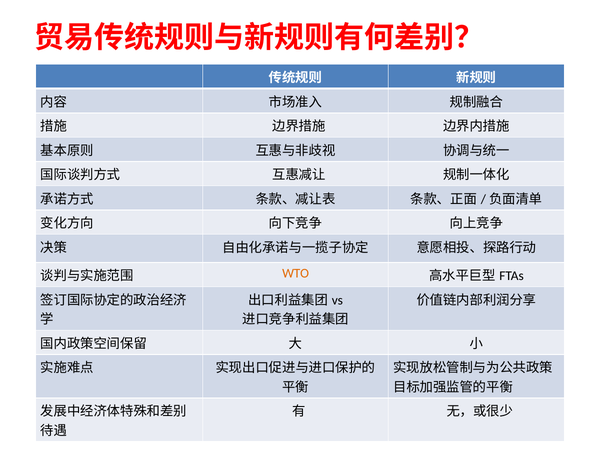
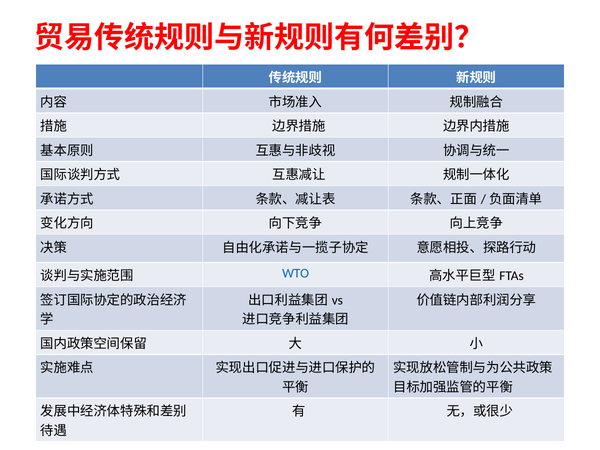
WTO colour: orange -> blue (296, 273)
